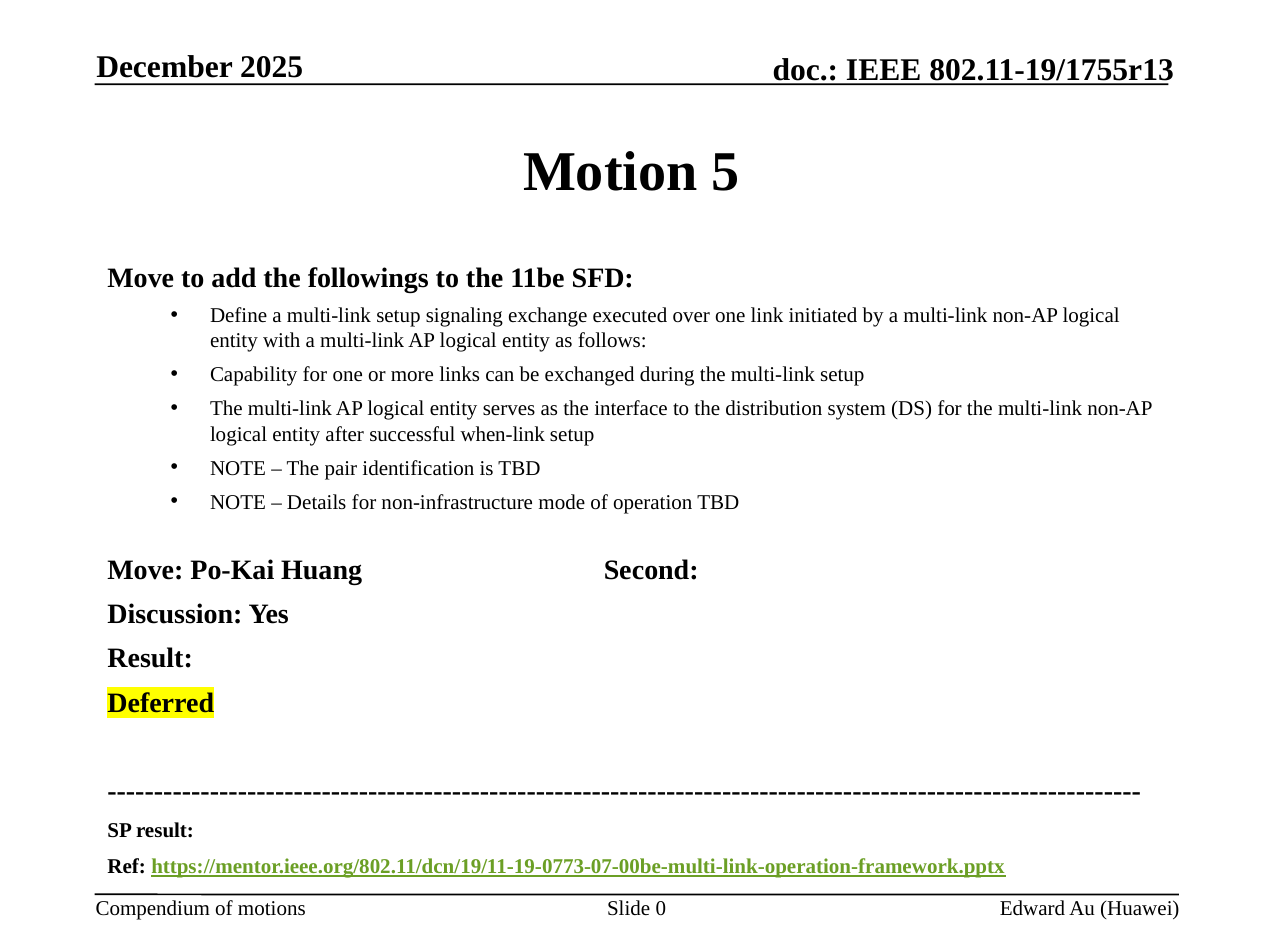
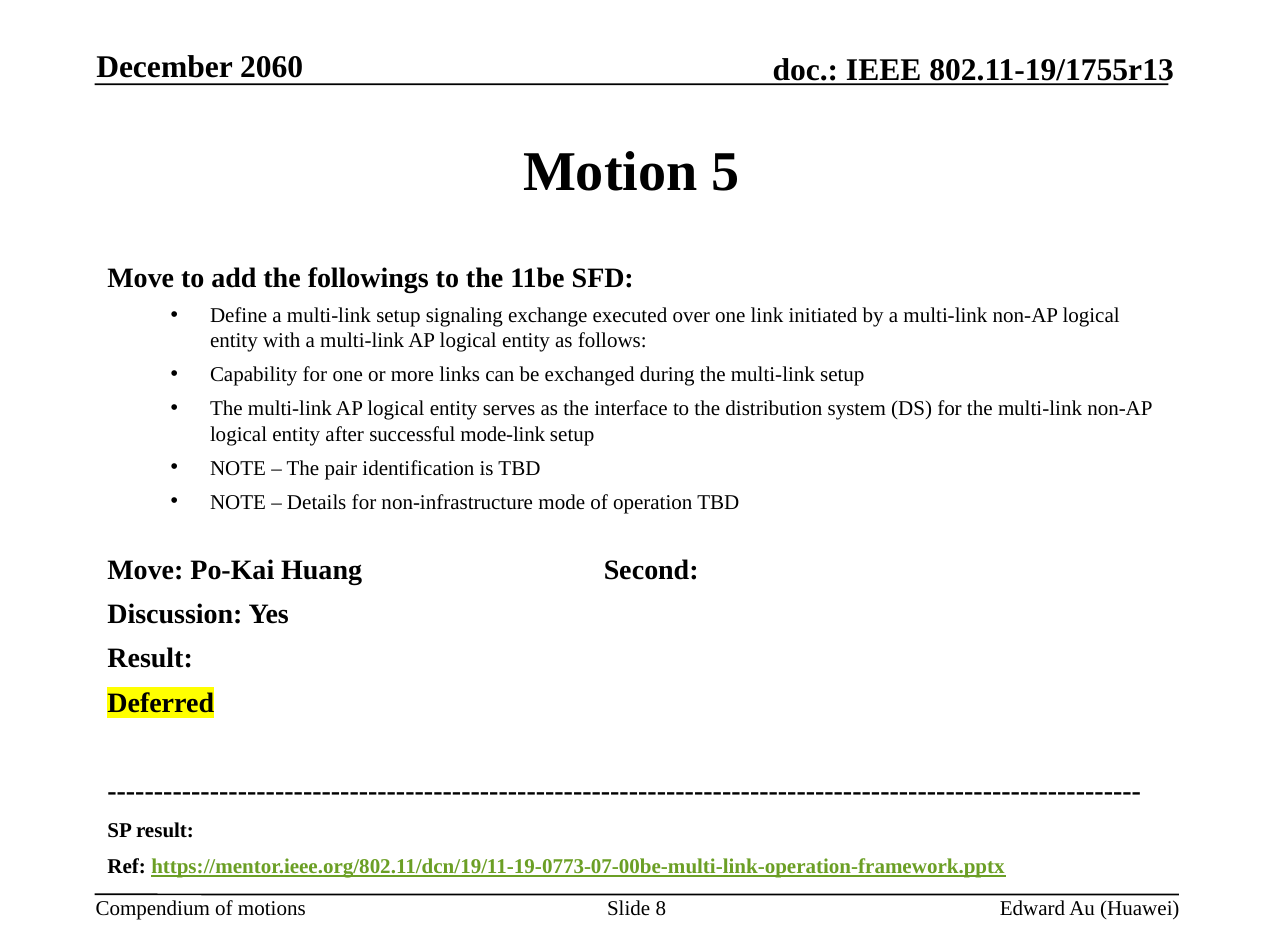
2025: 2025 -> 2060 (272, 67)
when-link: when-link -> mode-link (503, 434)
0: 0 -> 8 (661, 908)
